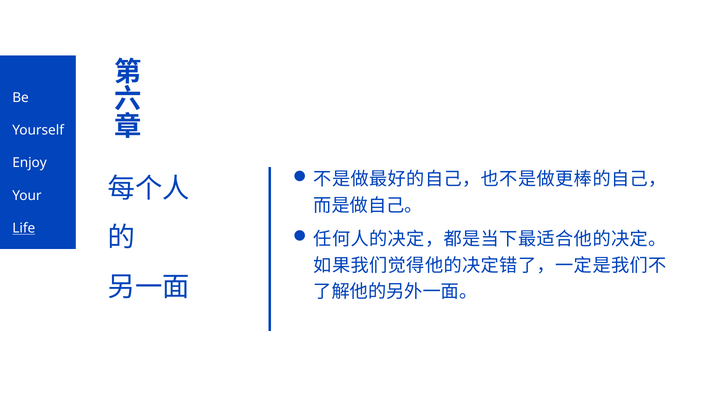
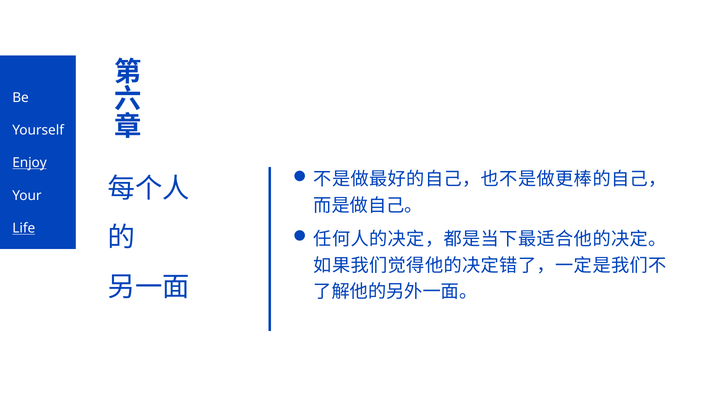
Enjoy underline: none -> present (30, 163)
